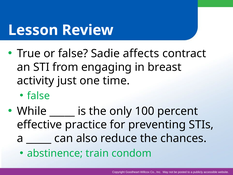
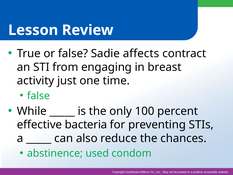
practice: practice -> bacteria (86, 125)
train: train -> used (97, 153)
